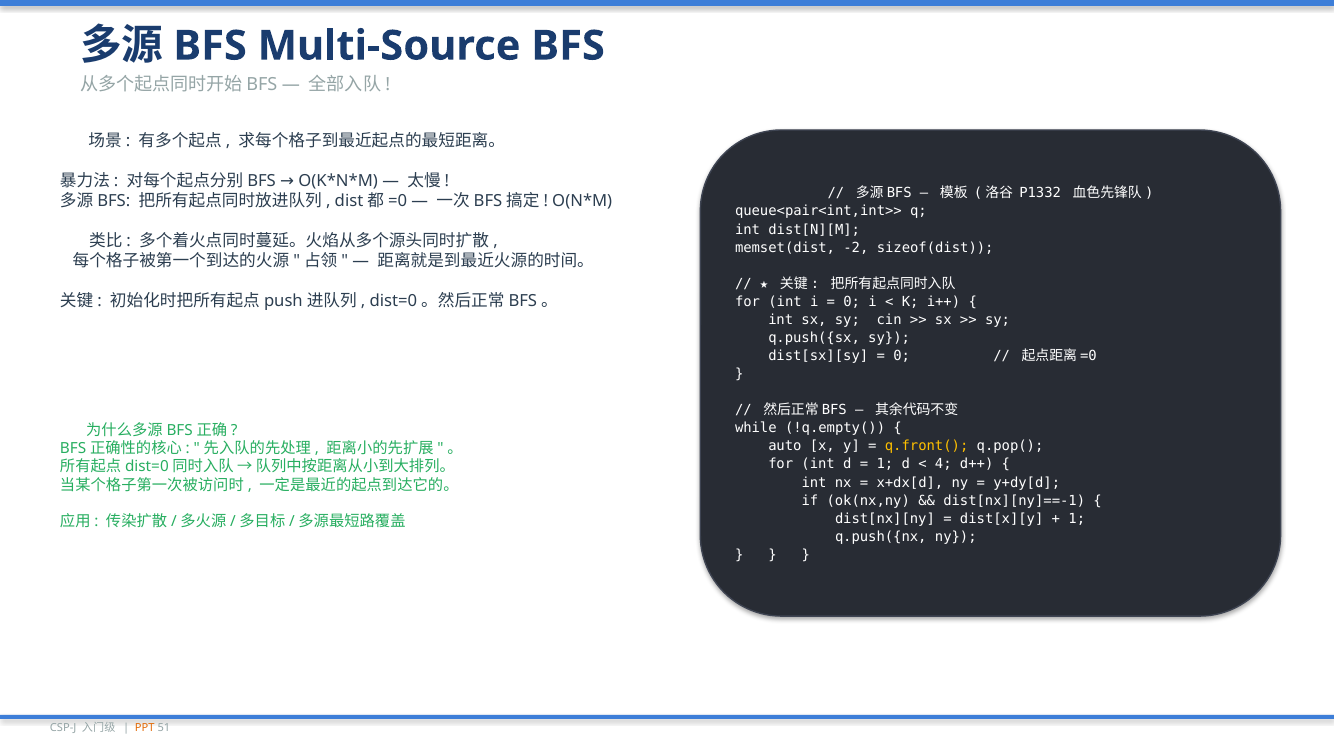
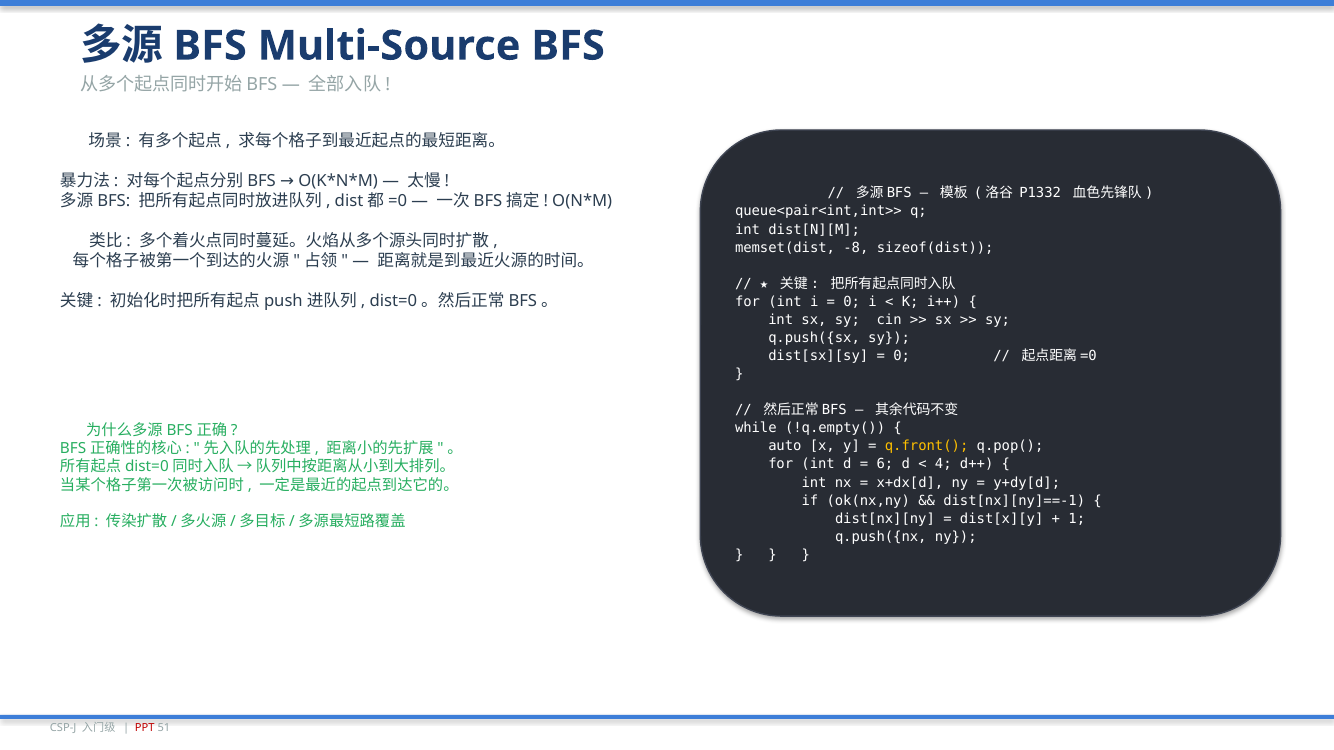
-2: -2 -> -8 (856, 248)
1: 1 -> 6 (885, 465)
PPT colour: orange -> red (145, 728)
